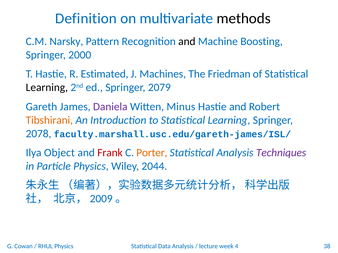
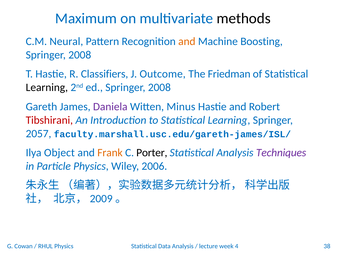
Definition: Definition -> Maximum (86, 18)
Narsky: Narsky -> Neural (66, 41)
and colour: black -> orange (187, 41)
2000: 2000 -> 2008 (80, 55)
Estimated: Estimated -> Classifiers (105, 74)
Machines: Machines -> Outcome (163, 74)
ed Springer 2079: 2079 -> 2008 (159, 88)
Tibshirani colour: orange -> red (49, 120)
2078: 2078 -> 2057 (39, 134)
Frank colour: red -> orange (110, 153)
Porter colour: orange -> black (152, 153)
2044: 2044 -> 2006 (154, 166)
